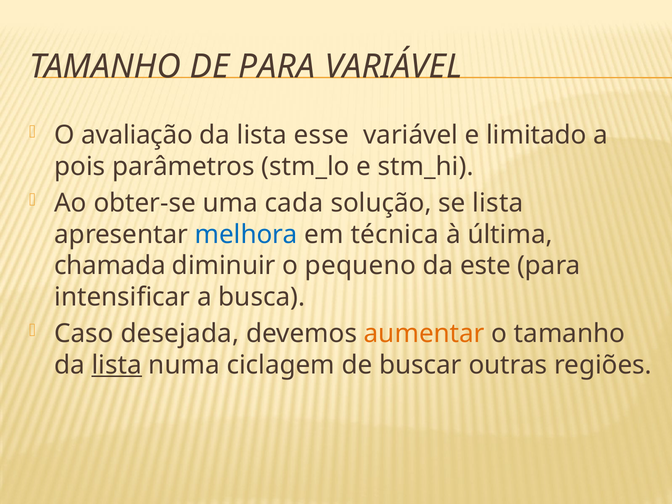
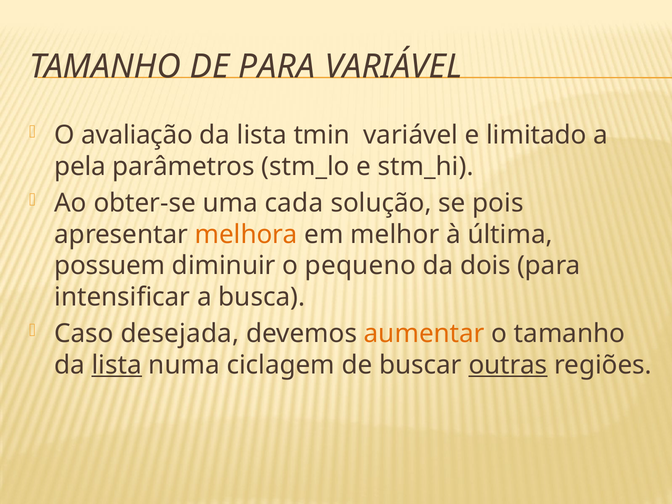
esse: esse -> tmin (322, 135)
pois: pois -> pela (80, 166)
se lista: lista -> pois (498, 203)
melhora colour: blue -> orange (246, 234)
técnica: técnica -> melhor (395, 234)
chamada: chamada -> possuem (110, 266)
este: este -> dois (485, 266)
outras underline: none -> present (508, 365)
